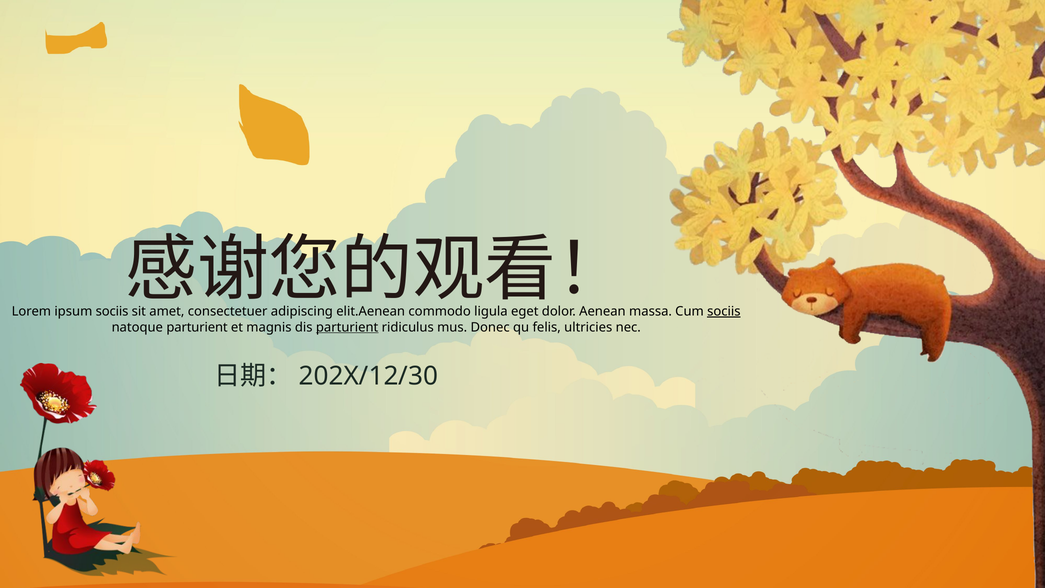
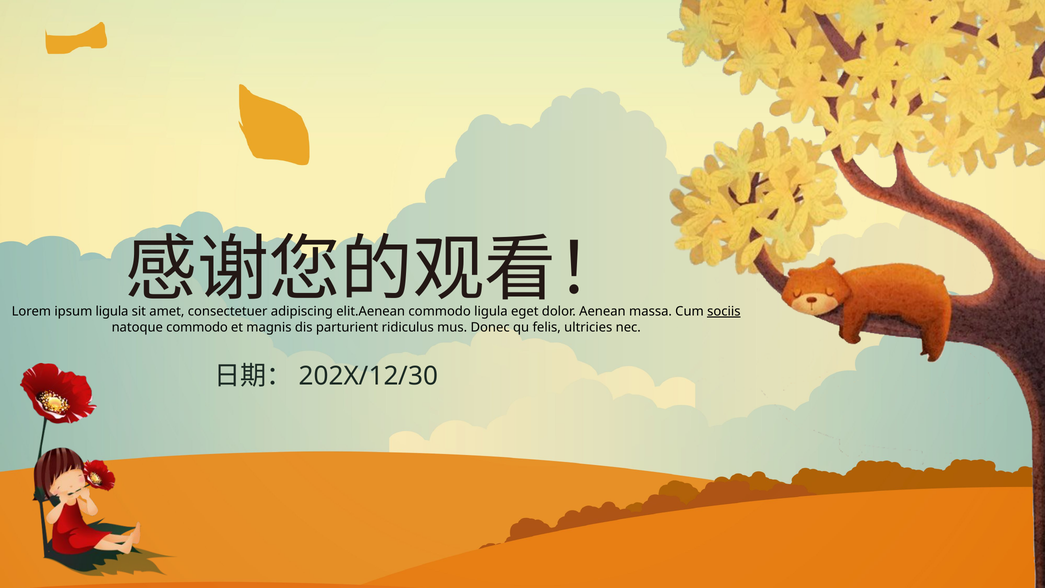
ipsum sociis: sociis -> ligula (112, 311)
natoque parturient: parturient -> commodo (197, 327)
parturient underline: present -> none (347, 327)
